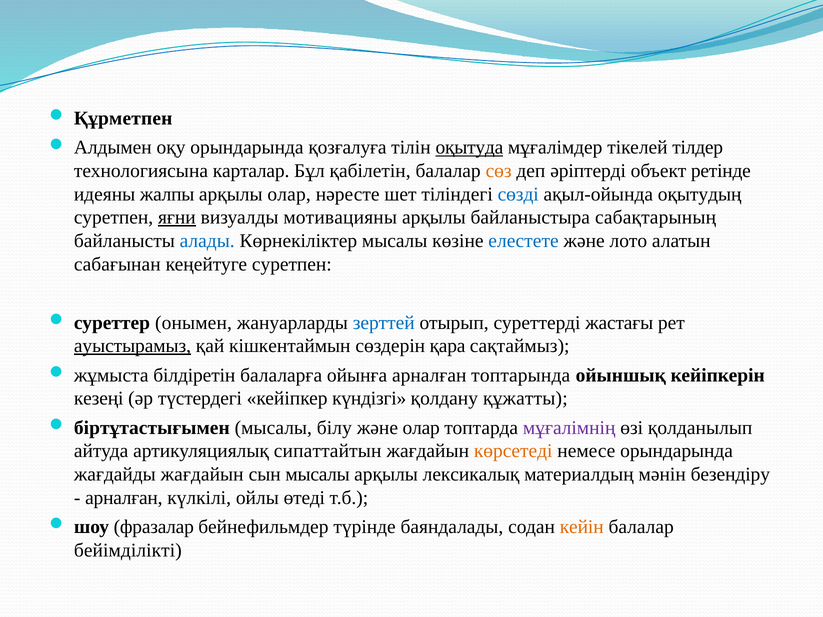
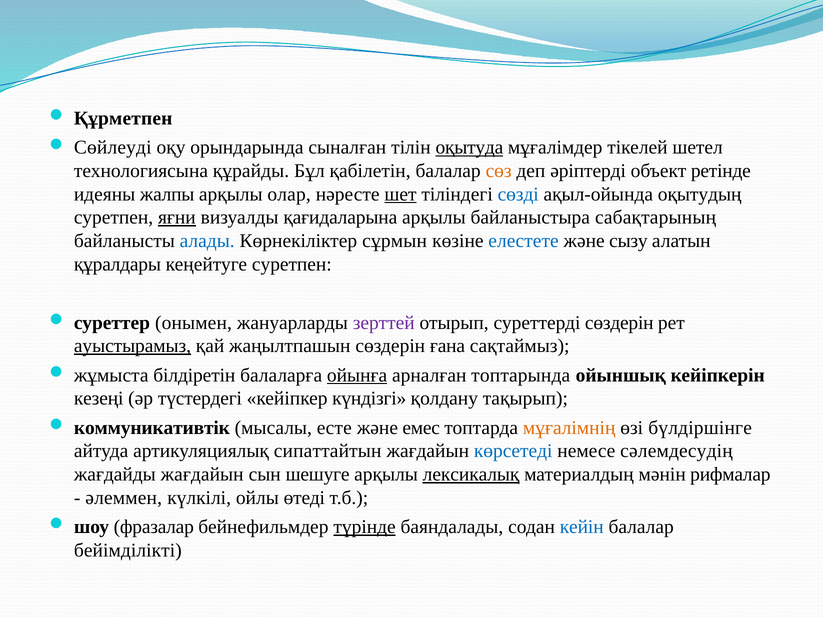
Алдымен: Алдымен -> Сөйлеуді (113, 148)
қозғалуға: қозғалуға -> сыналған (347, 148)
тілдер: тілдер -> шетел (698, 148)
карталар: карталар -> құрайды (251, 171)
шет underline: none -> present (400, 194)
мотивацияны: мотивацияны -> қағидаларына (340, 218)
Көрнекіліктер мысалы: мысалы -> сұрмын (395, 241)
лото: лото -> сызу (628, 241)
сабағынан: сабағынан -> құралдары (117, 264)
зерттей colour: blue -> purple (384, 323)
суреттерді жастағы: жастағы -> сөздерін (619, 323)
кішкентаймын: кішкентаймын -> жаңылтпашын (290, 346)
қара: қара -> ғана (448, 346)
ойынға underline: none -> present (357, 375)
құжатты: құжатты -> тақырып (525, 399)
біртұтастығымен: біртұтастығымен -> коммуникативтік (152, 428)
білу: білу -> есте (334, 428)
және олар: олар -> емес (421, 428)
мұғалімнің colour: purple -> orange (569, 428)
қолданылып: қолданылып -> бүлдіршінге (700, 428)
көрсетеді colour: orange -> blue (513, 451)
немесе орындарында: орындарында -> сәлемдесудің (676, 451)
сын мысалы: мысалы -> шешуге (318, 475)
лексикалық underline: none -> present (471, 475)
безендіру: безендіру -> рифмалар (730, 475)
арналған: арналған -> әлеммен (124, 498)
түрінде underline: none -> present (365, 527)
кейін colour: orange -> blue (582, 527)
